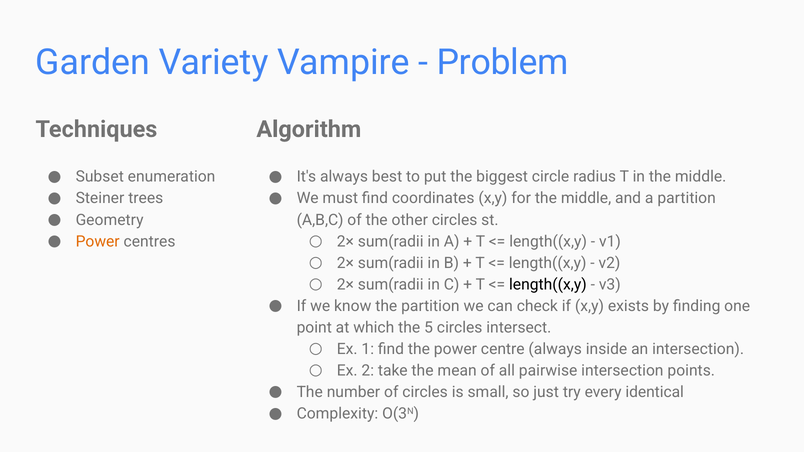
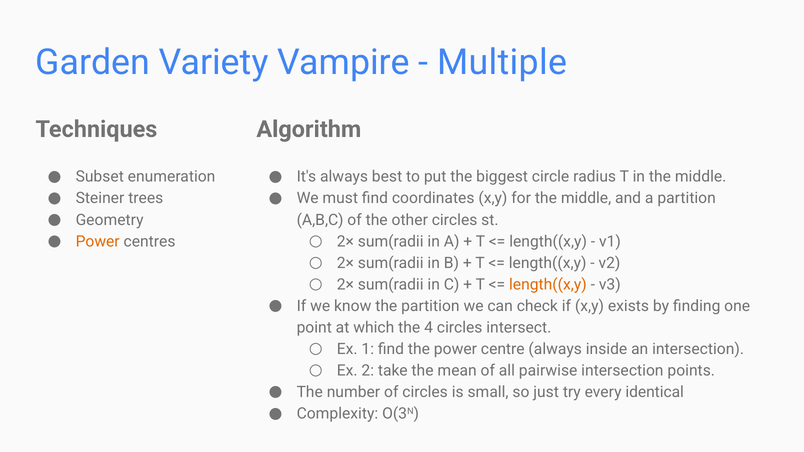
Problem: Problem -> Multiple (502, 62)
length((x,y colour: black -> orange (548, 285)
5: 5 -> 4 (429, 328)
